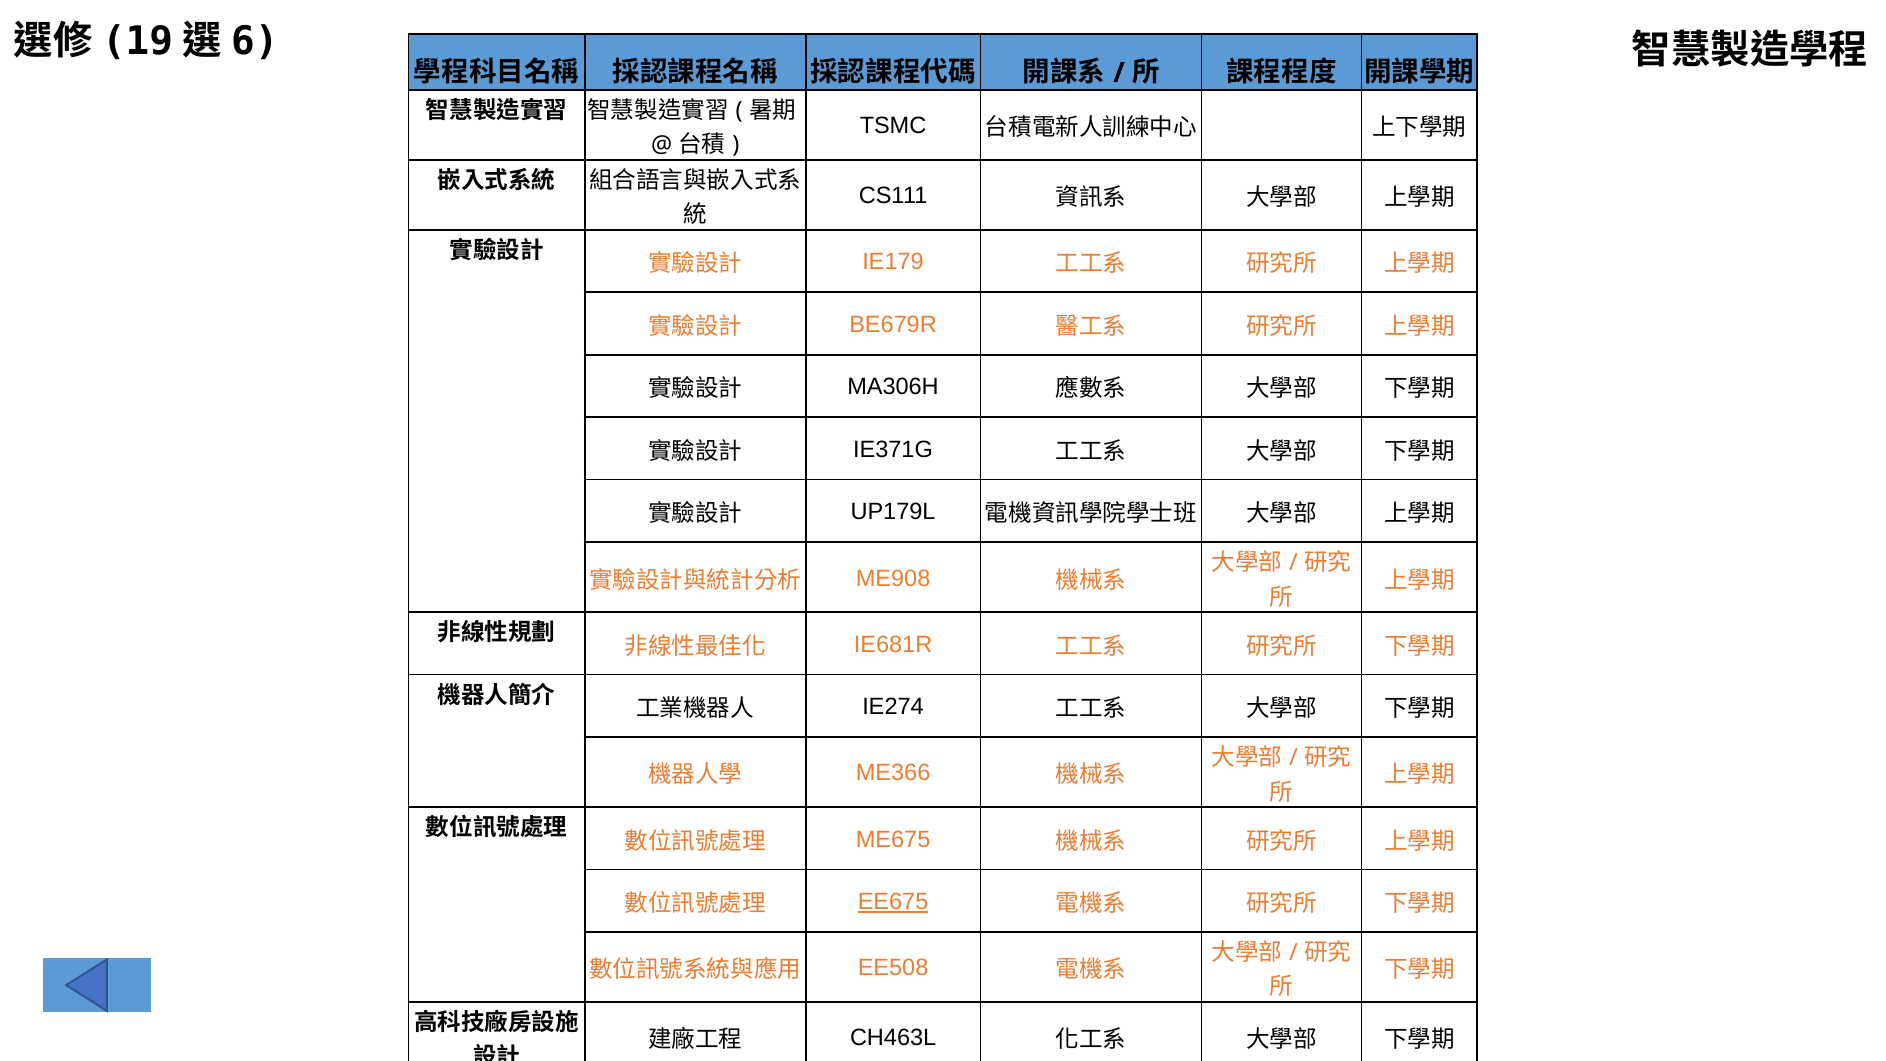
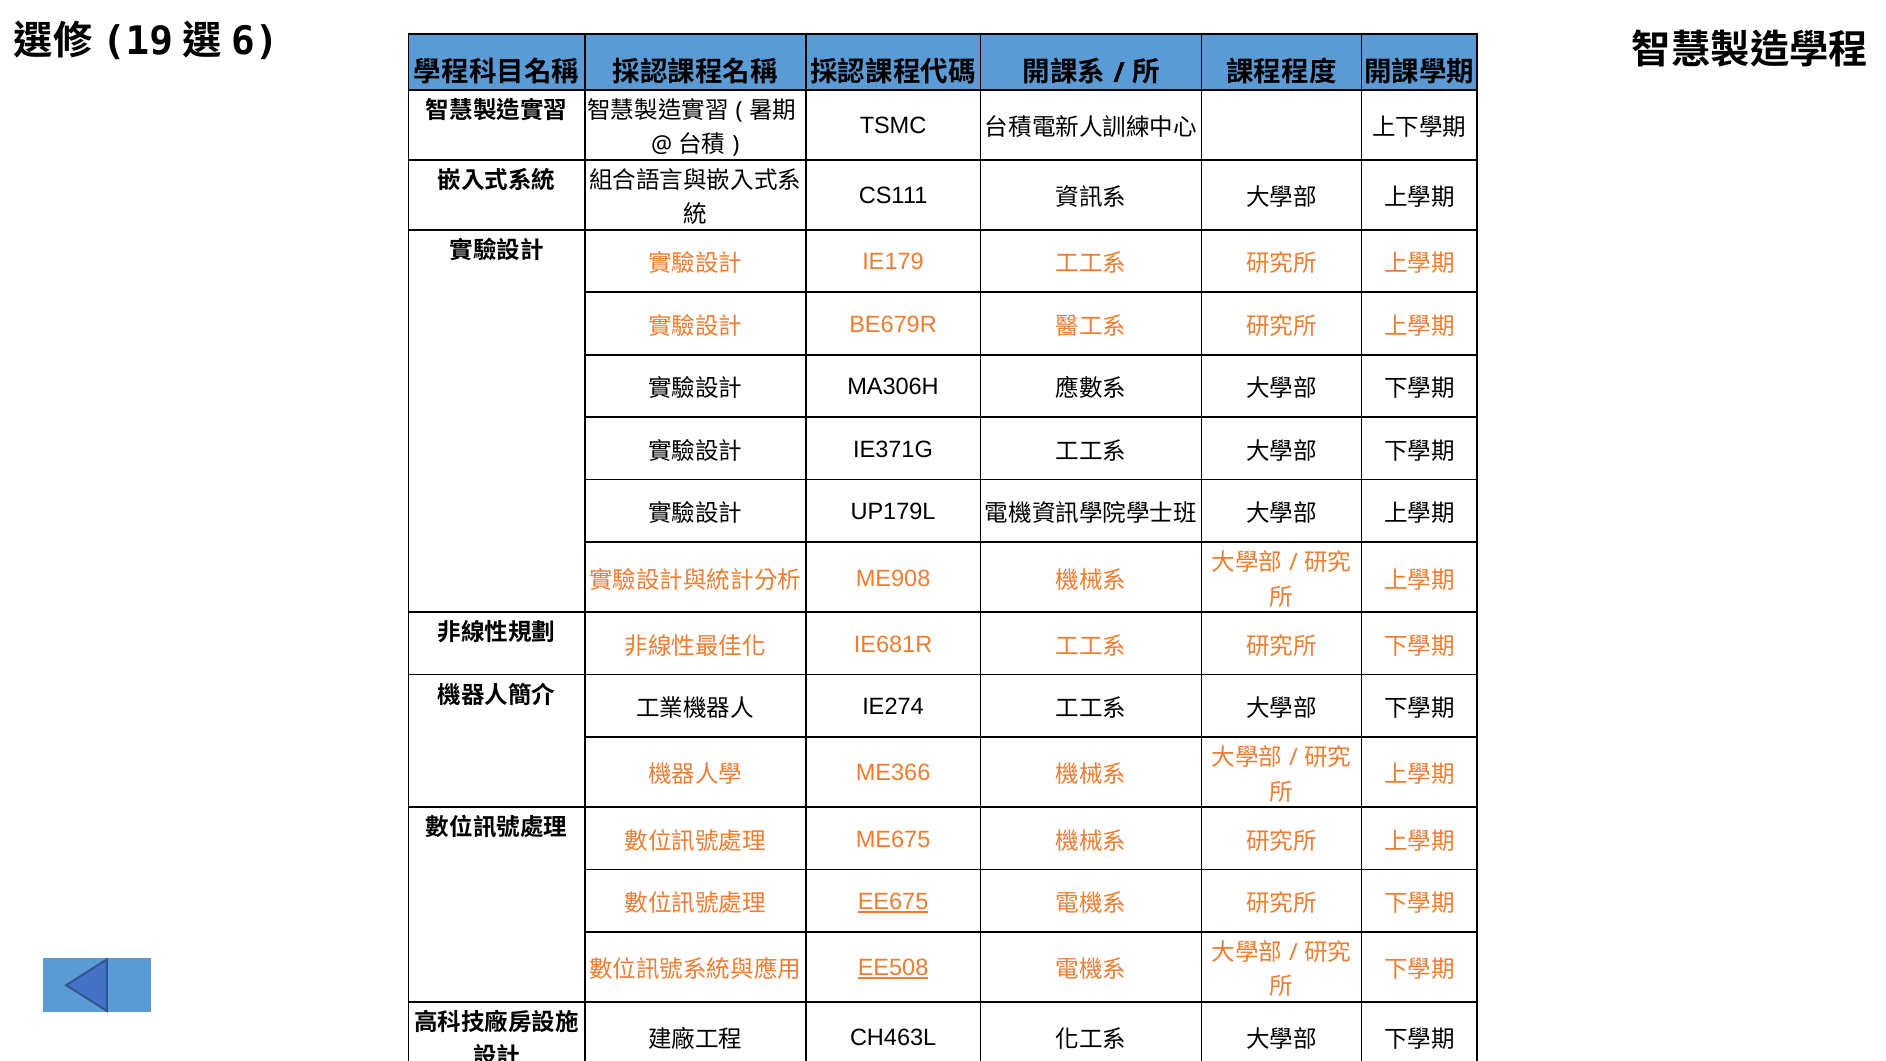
EE508 underline: none -> present (893, 968)
